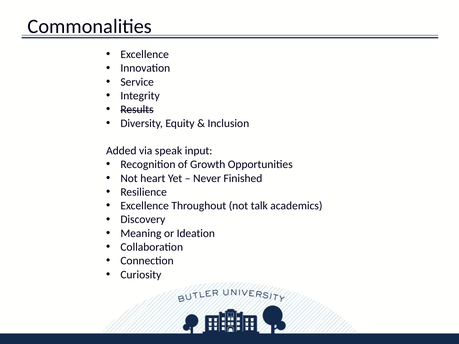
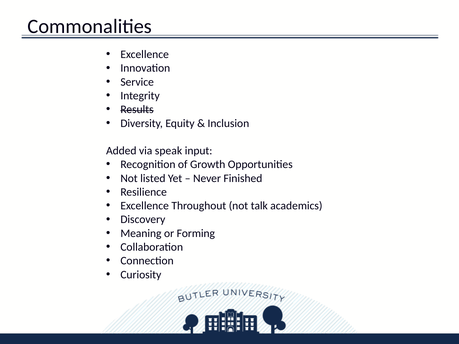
heart: heart -> listed (153, 178)
Ideation: Ideation -> Forming (196, 233)
